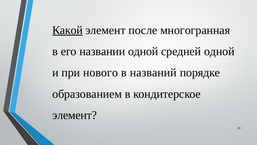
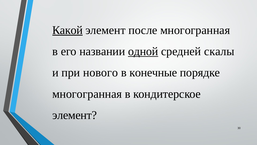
одной underline: none -> present (143, 51)
средней одной: одной -> скалы (219, 51)
названий: названий -> конечные (153, 72)
образованием: образованием -> многогранная (87, 94)
